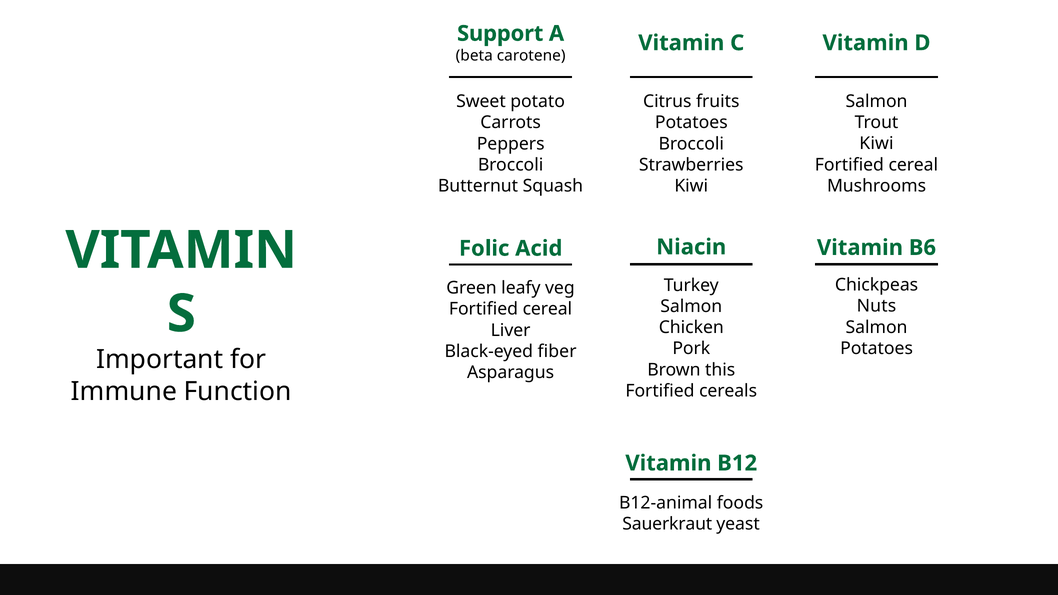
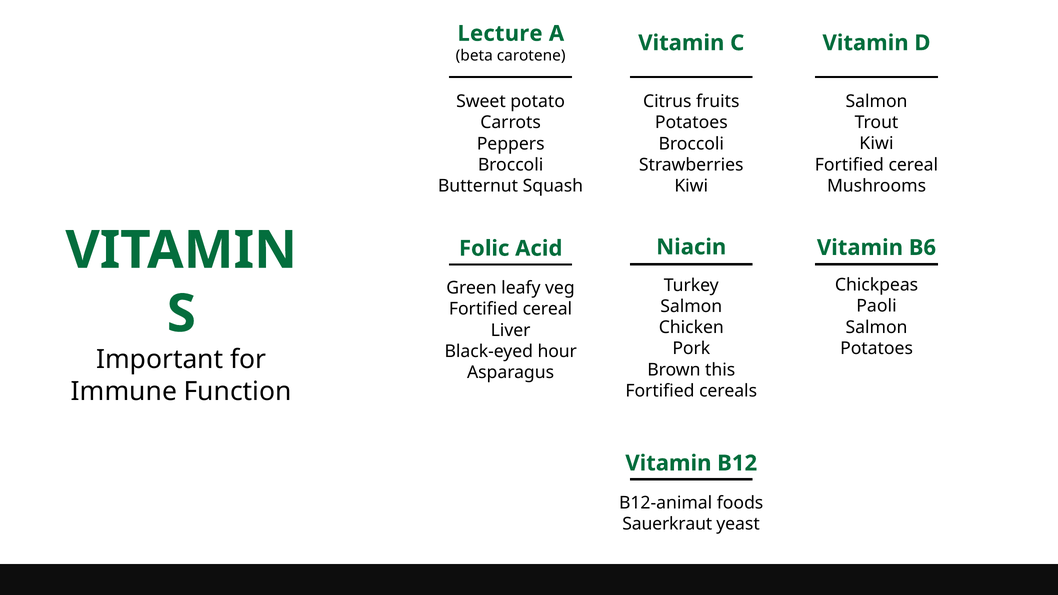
Support: Support -> Lecture (500, 34)
Nuts: Nuts -> Paoli (877, 306)
fiber: fiber -> hour (557, 352)
